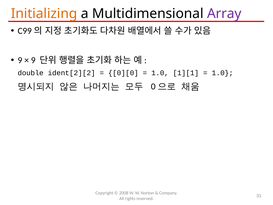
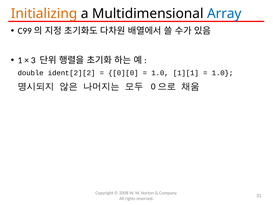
Array colour: purple -> blue (224, 14)
9: 9 -> 1 (20, 60)
9: 9 -> 3 (33, 60)
